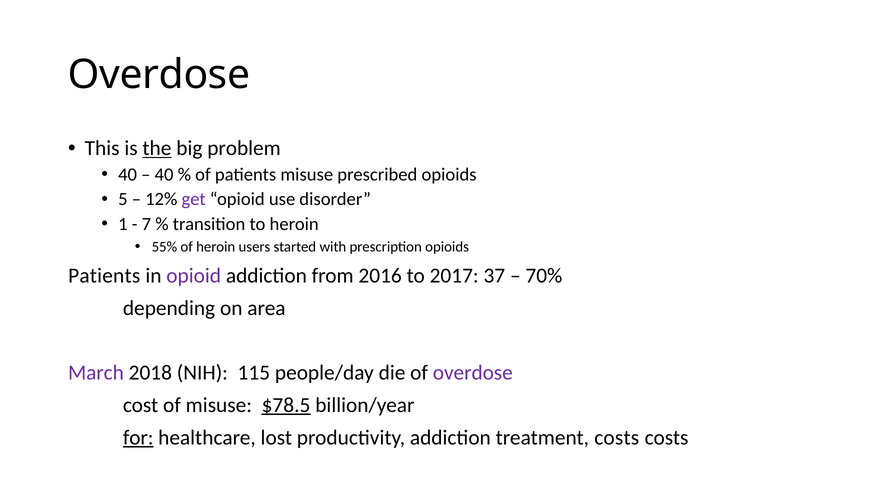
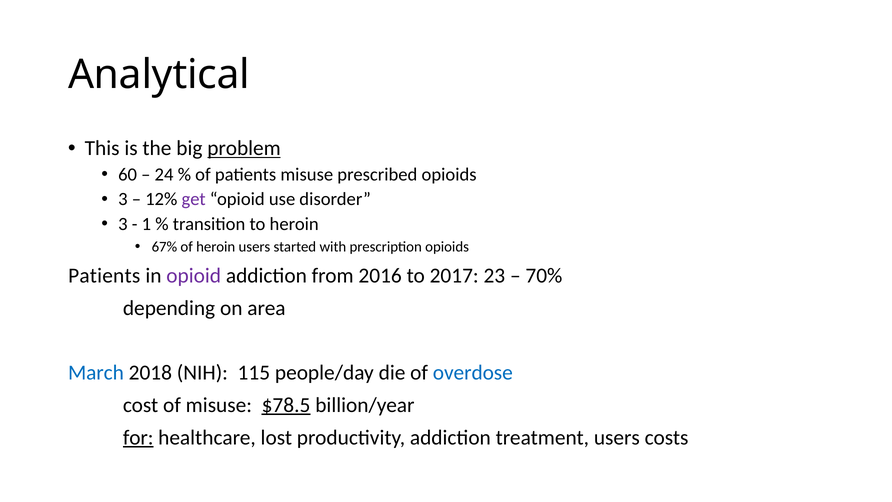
Overdose: Overdose -> Analytical (159, 75)
the underline: present -> none (157, 148)
problem underline: none -> present (244, 148)
40: 40 -> 60 (128, 175)
40: 40 -> 24 (164, 175)
5: 5 -> 3 (123, 199)
1: 1 -> 3 (123, 224)
7: 7 -> 1 (146, 224)
55%: 55% -> 67% (164, 247)
37: 37 -> 23 (494, 275)
March colour: purple -> blue (96, 373)
overdose colour: purple -> blue (473, 373)
treatment costs: costs -> users (617, 437)
